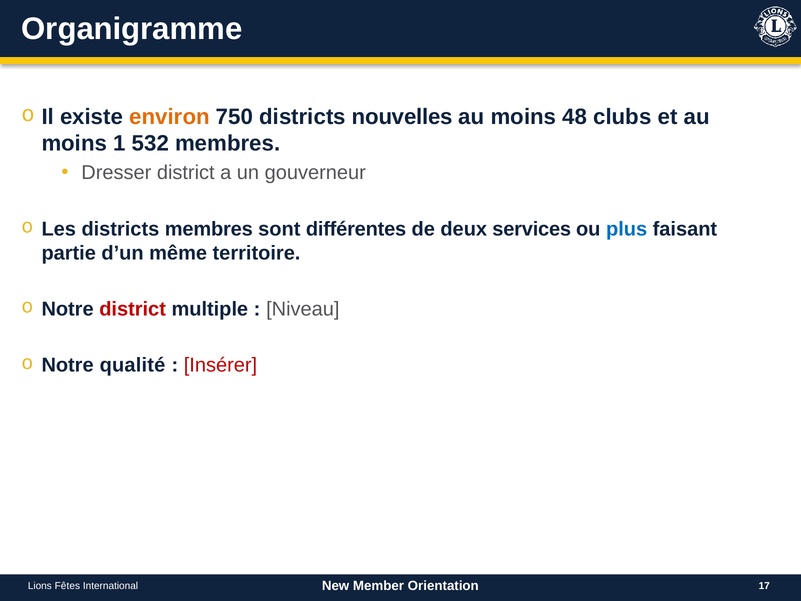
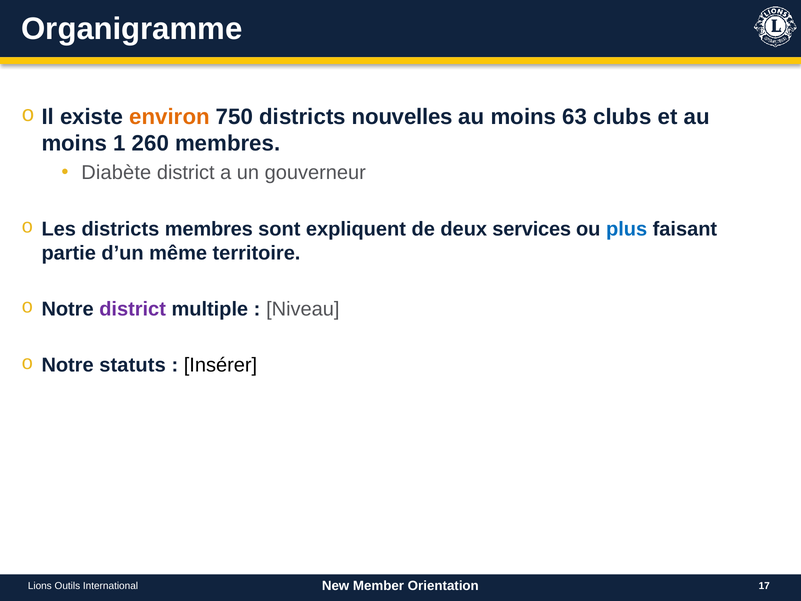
48: 48 -> 63 (575, 117)
532: 532 -> 260 (150, 144)
Dresser: Dresser -> Diabète (116, 173)
différentes: différentes -> expliquent (356, 229)
district colour: red -> purple (133, 309)
qualité: qualité -> statuts (133, 365)
Insérer colour: red -> black (220, 365)
Fêtes: Fêtes -> Outils (67, 586)
